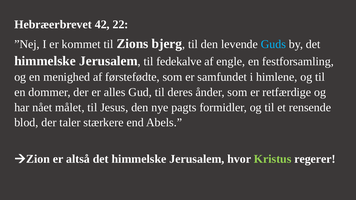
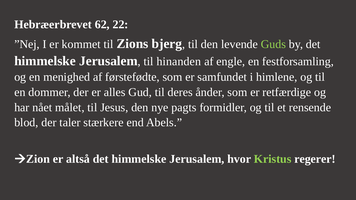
42: 42 -> 62 (102, 25)
Guds colour: light blue -> light green (273, 44)
fedekalve: fedekalve -> hinanden (179, 62)
